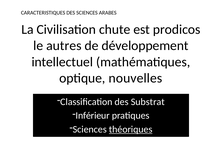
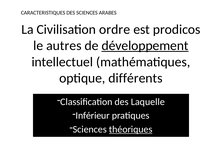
chute: chute -> ordre (115, 29)
développement underline: none -> present (145, 46)
nouvelles: nouvelles -> différents (135, 78)
Substrat: Substrat -> Laquelle (148, 102)
